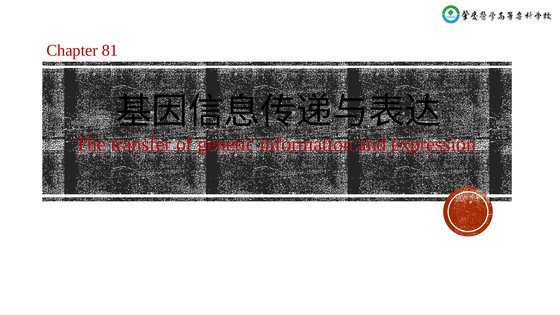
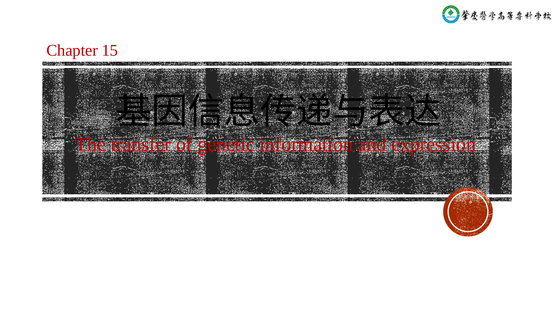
81: 81 -> 15 (110, 51)
